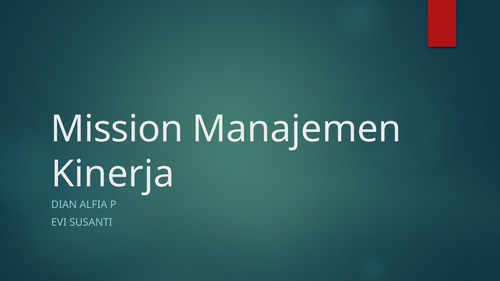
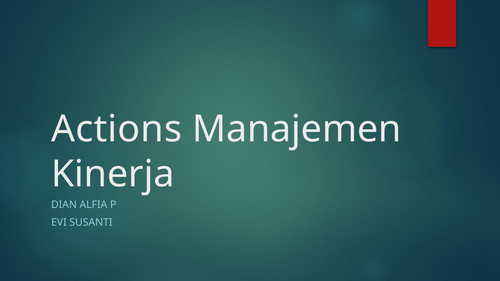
Mission: Mission -> Actions (117, 129)
